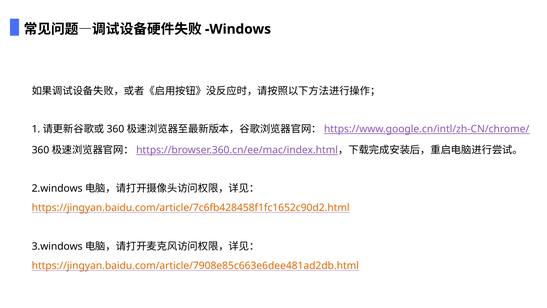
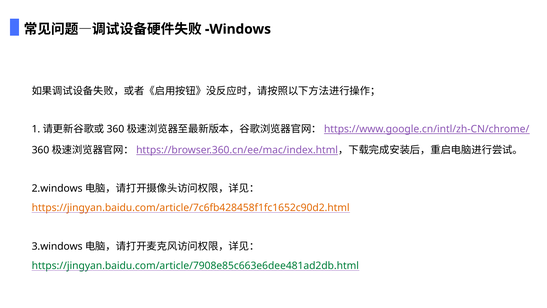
https://jingyan.baidu.com/article/7908e85c663e6dee481ad2db.html colour: orange -> green (195, 266)
